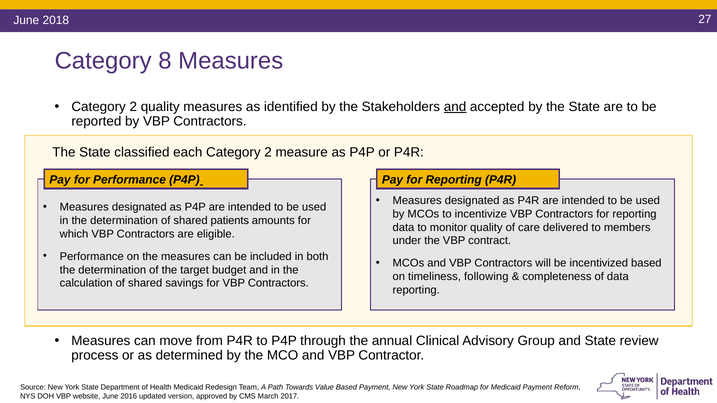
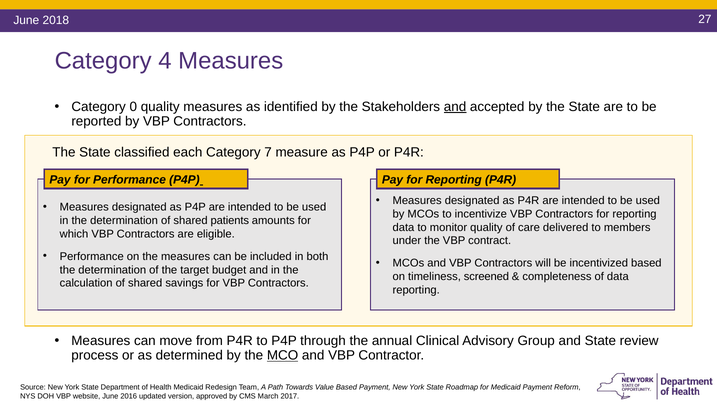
8: 8 -> 4 (165, 61)
2: 2 -> 0 (133, 107)
each Category 2: 2 -> 7 (268, 152)
following: following -> screened (486, 277)
MCO underline: none -> present (283, 356)
